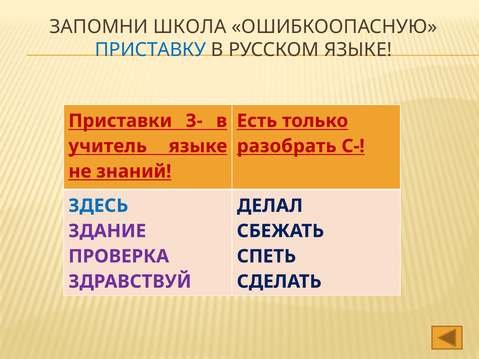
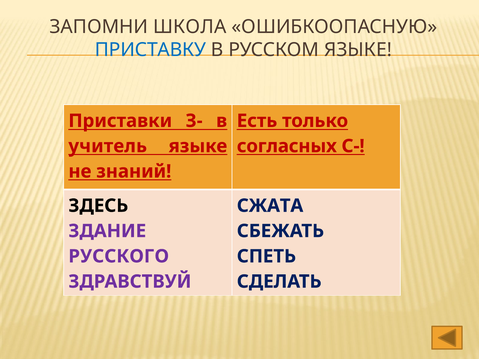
разобрать: разобрать -> согласных (287, 146)
ЗДЕСЬ colour: blue -> black (98, 206)
ДЕЛАЛ: ДЕЛАЛ -> СЖАТА (270, 206)
ПРОВЕРКА: ПРОВЕРКА -> РУССКОГО (119, 256)
